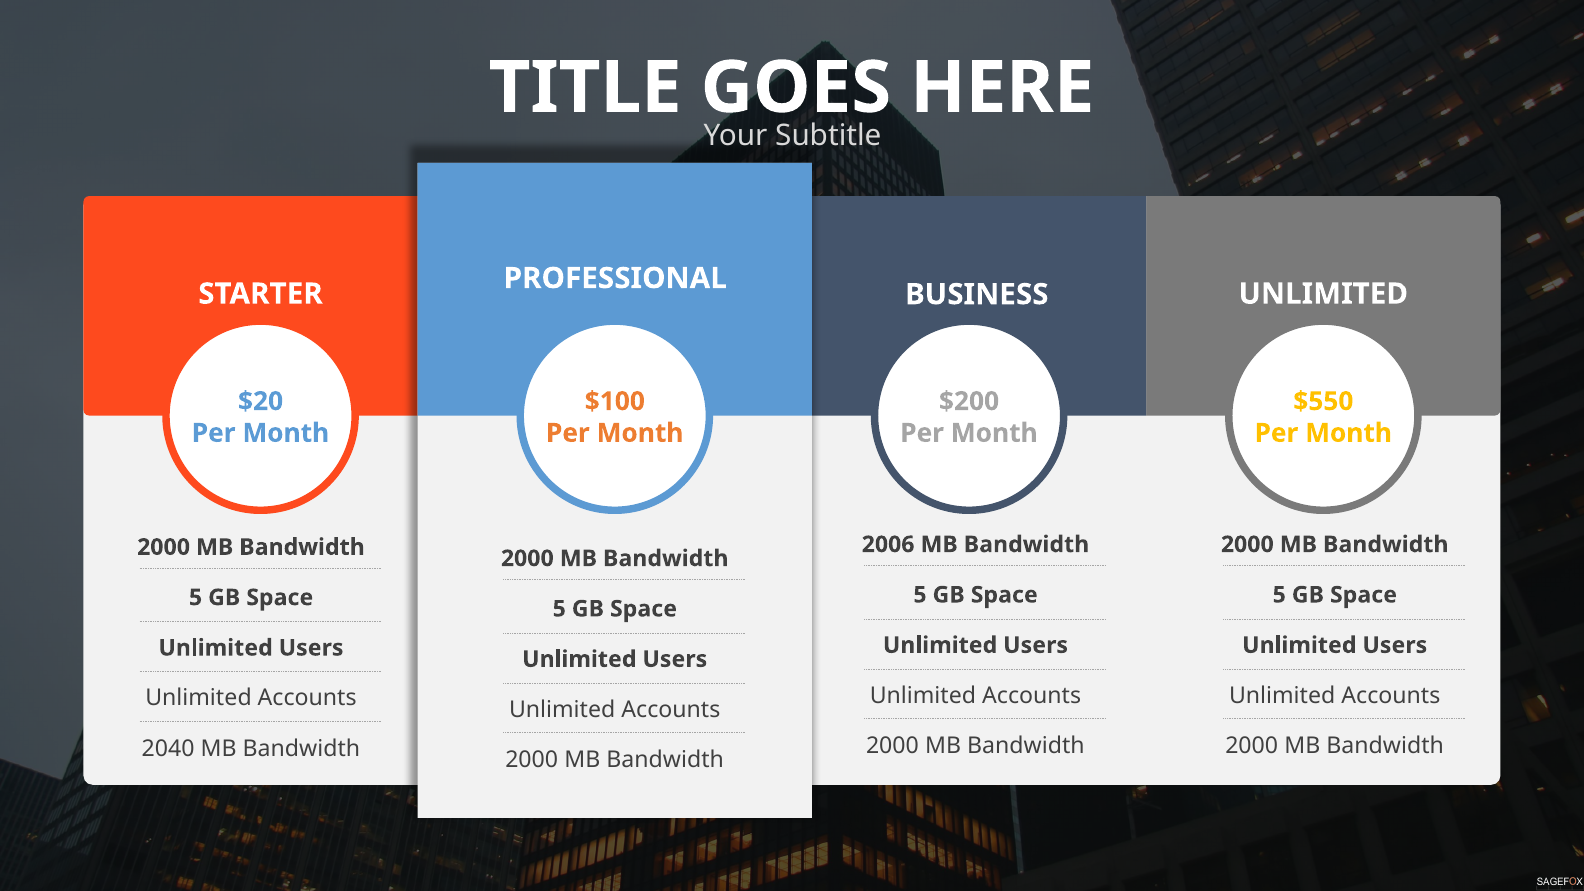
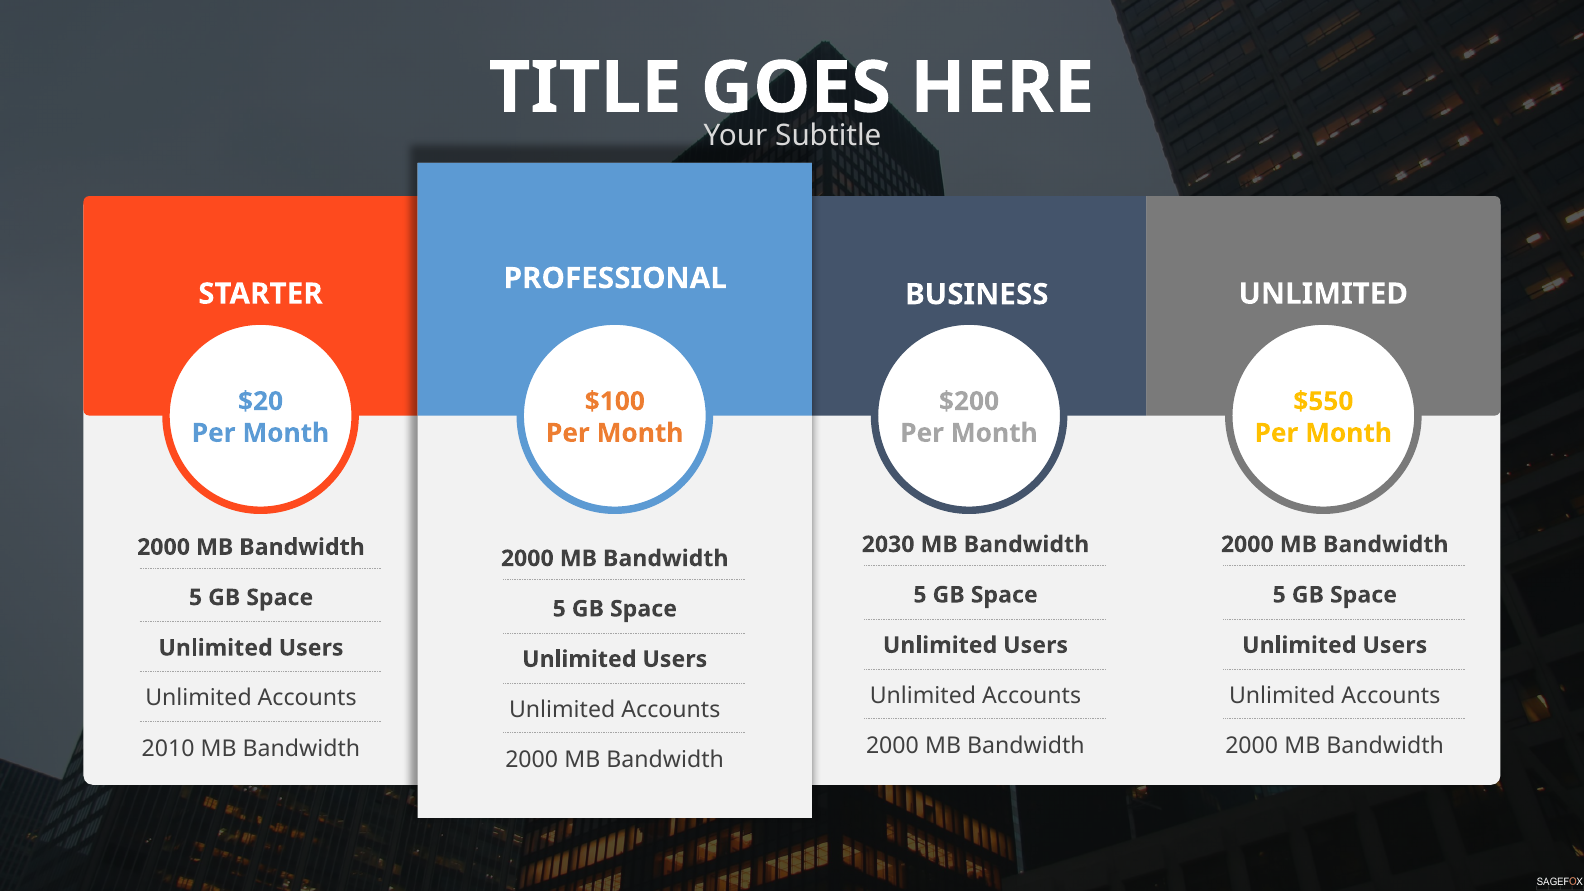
2006: 2006 -> 2030 (888, 545)
2040: 2040 -> 2010 (168, 749)
